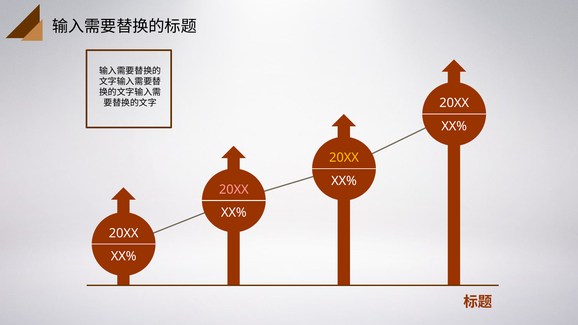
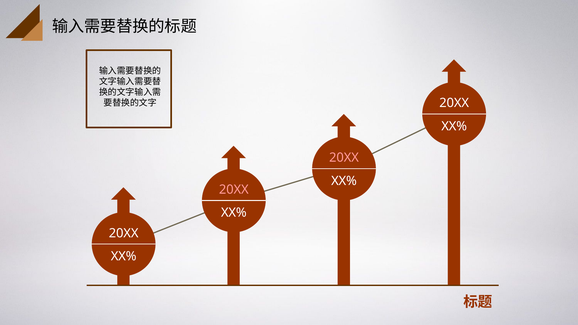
20XX colour: yellow -> pink (344, 158)
